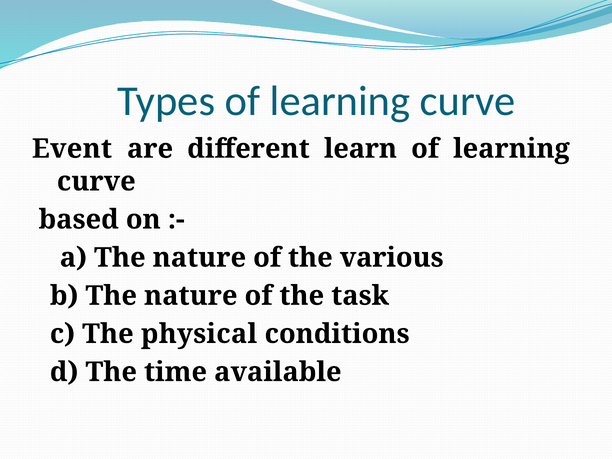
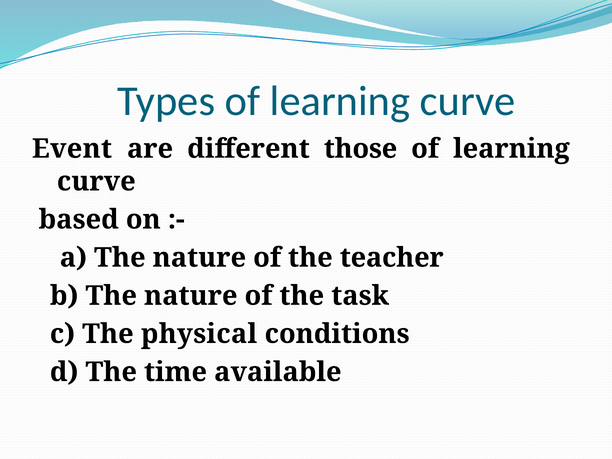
learn: learn -> those (361, 149)
various: various -> teacher (392, 258)
